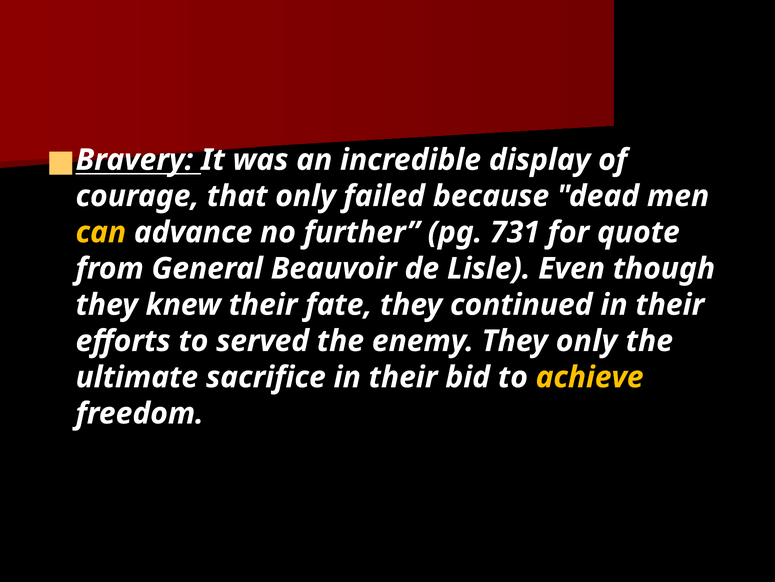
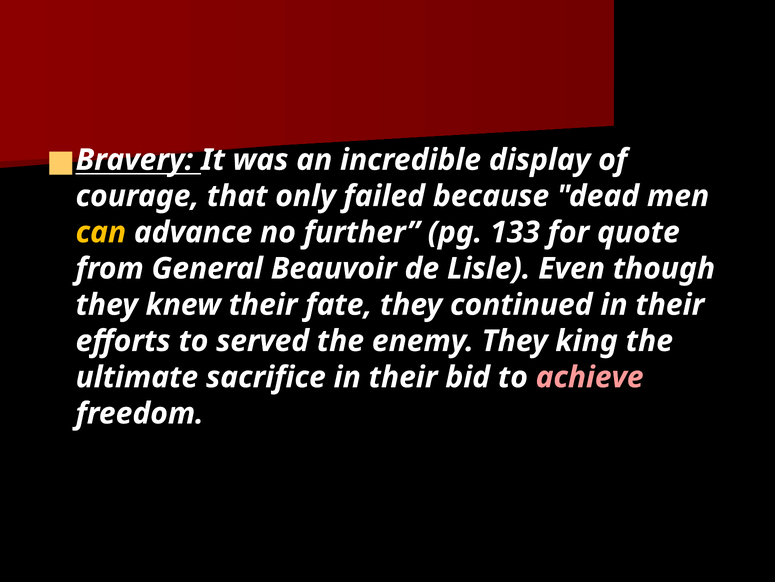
731: 731 -> 133 (515, 232)
They only: only -> king (587, 341)
achieve colour: yellow -> pink (590, 377)
